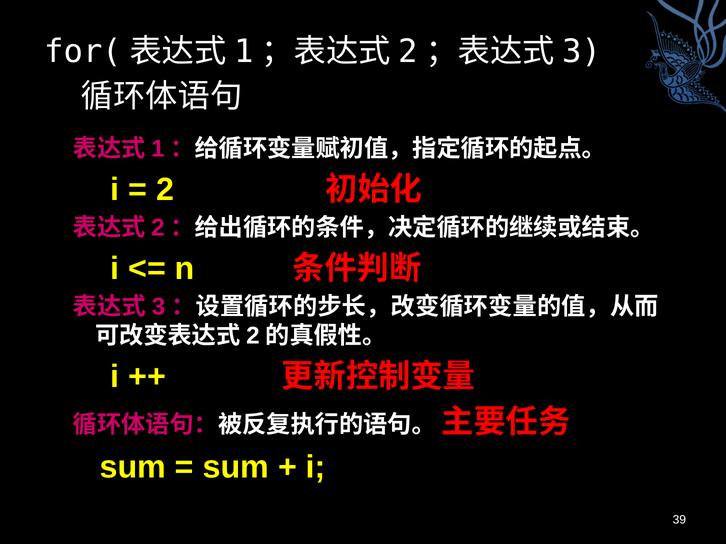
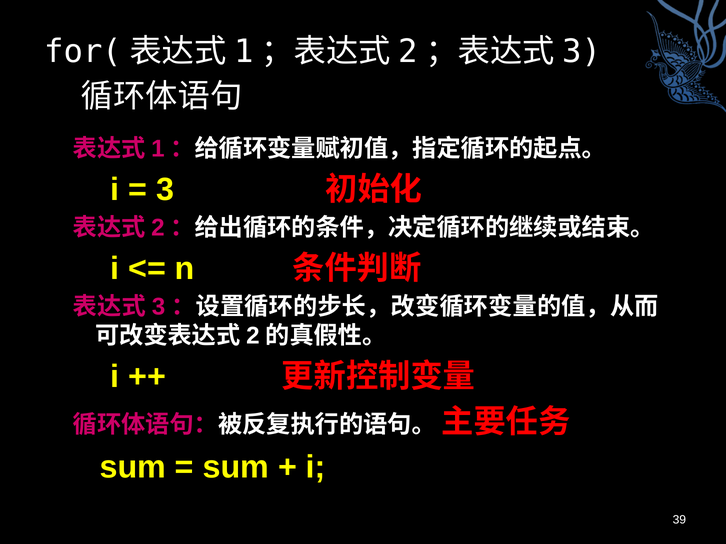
2: 2 -> 3 (165, 190)
